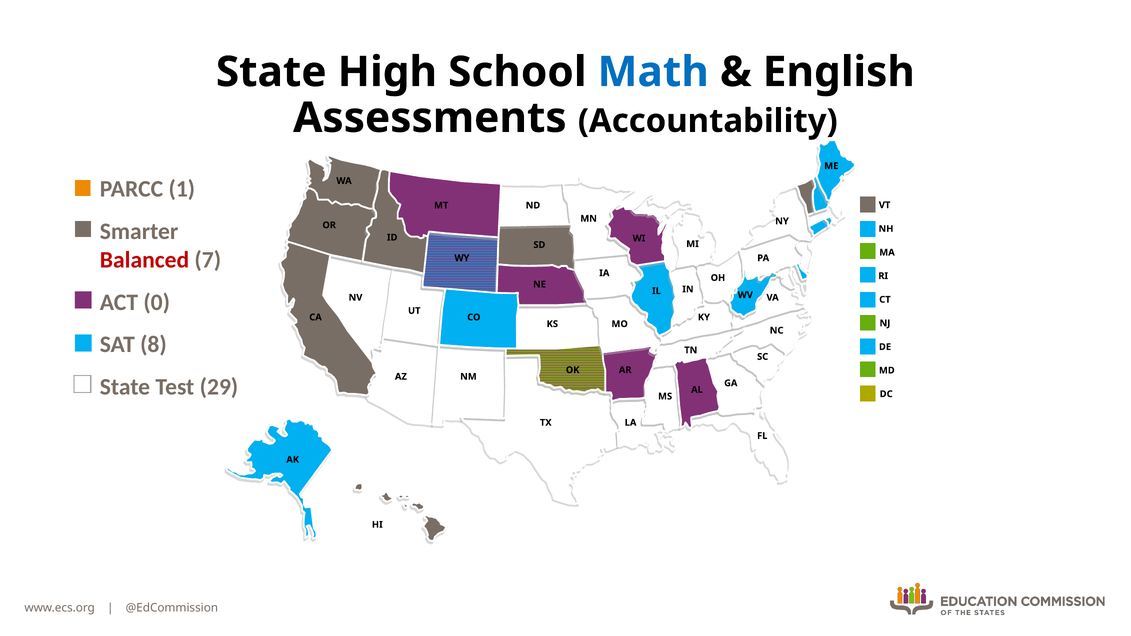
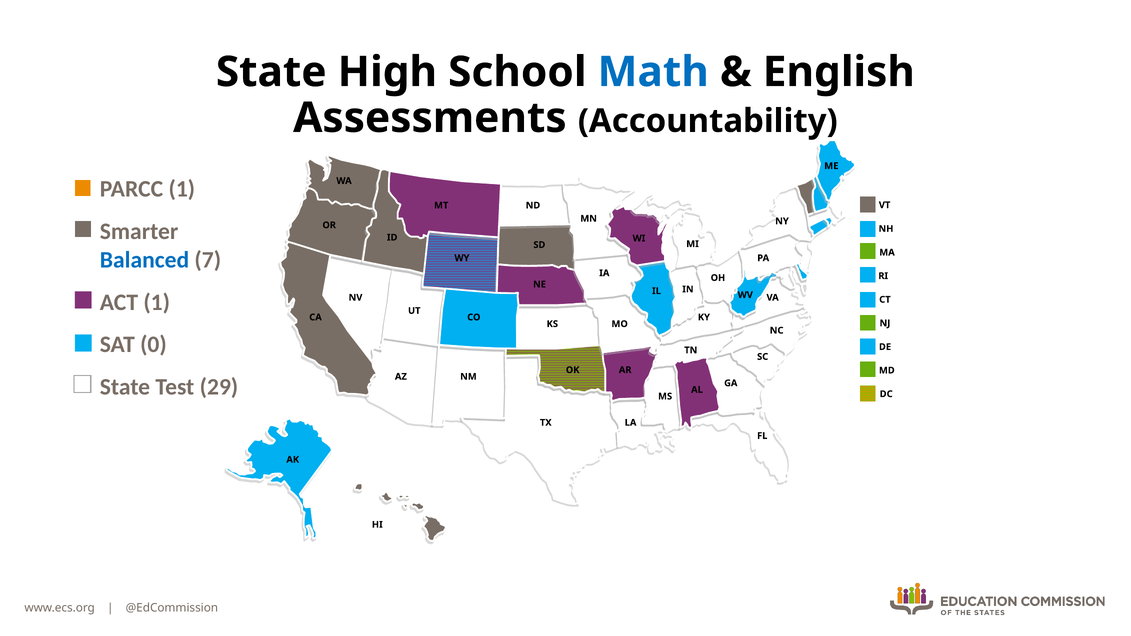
Balanced colour: red -> blue (145, 260)
ACT 0: 0 -> 1 (157, 302)
8: 8 -> 0 (153, 345)
